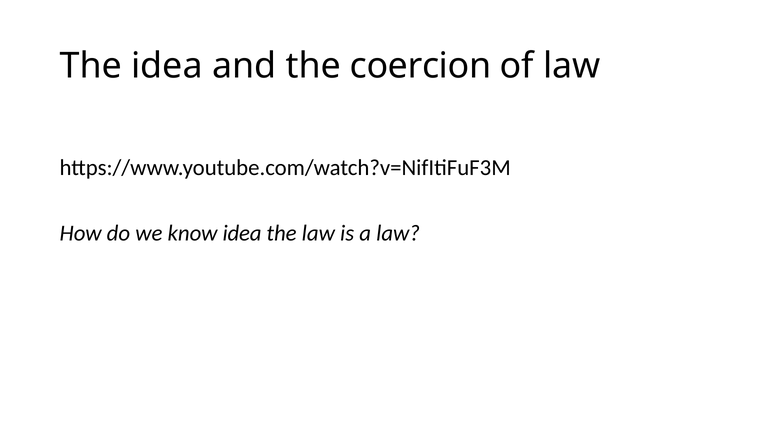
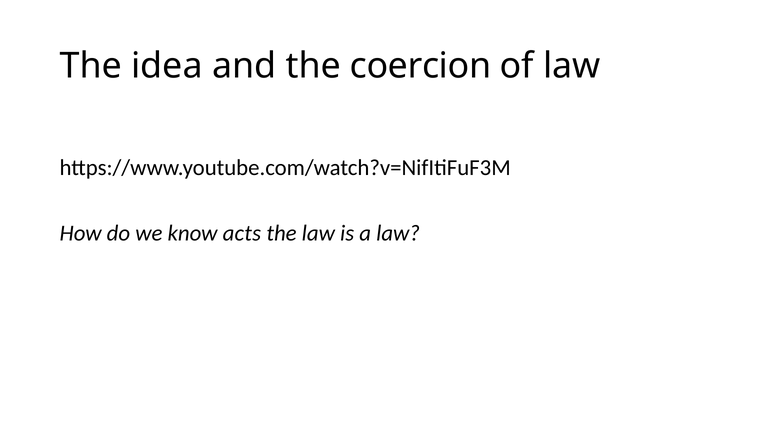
know idea: idea -> acts (242, 233)
